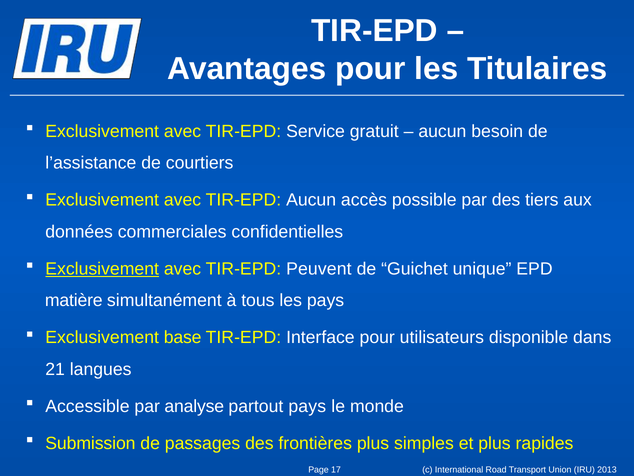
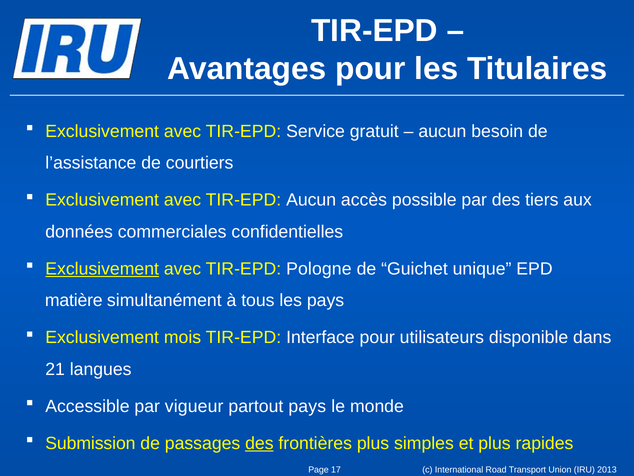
Peuvent: Peuvent -> Pologne (319, 269)
base: base -> mois (183, 337)
analyse: analyse -> vigueur (194, 406)
des underline: none -> present (259, 443)
